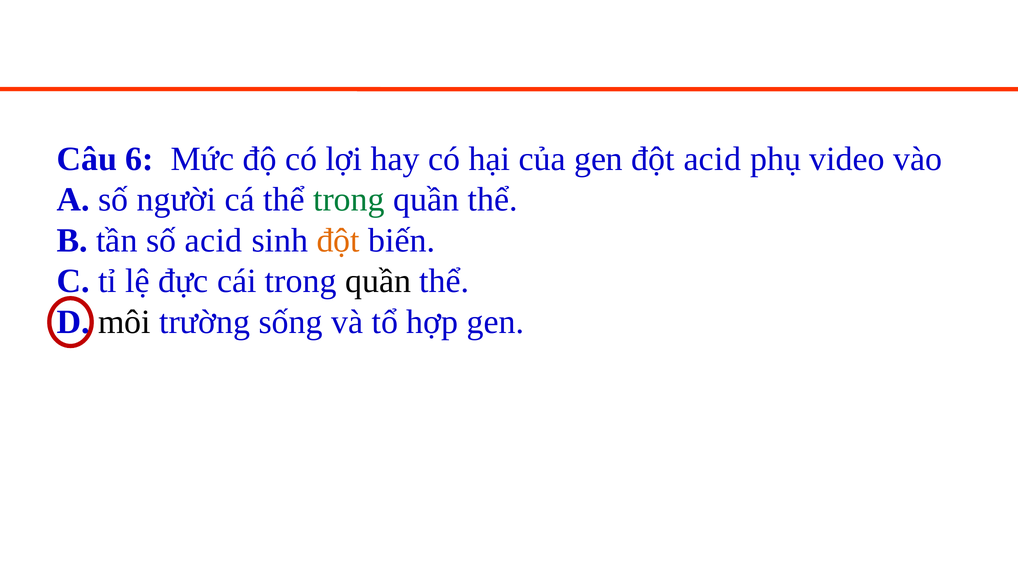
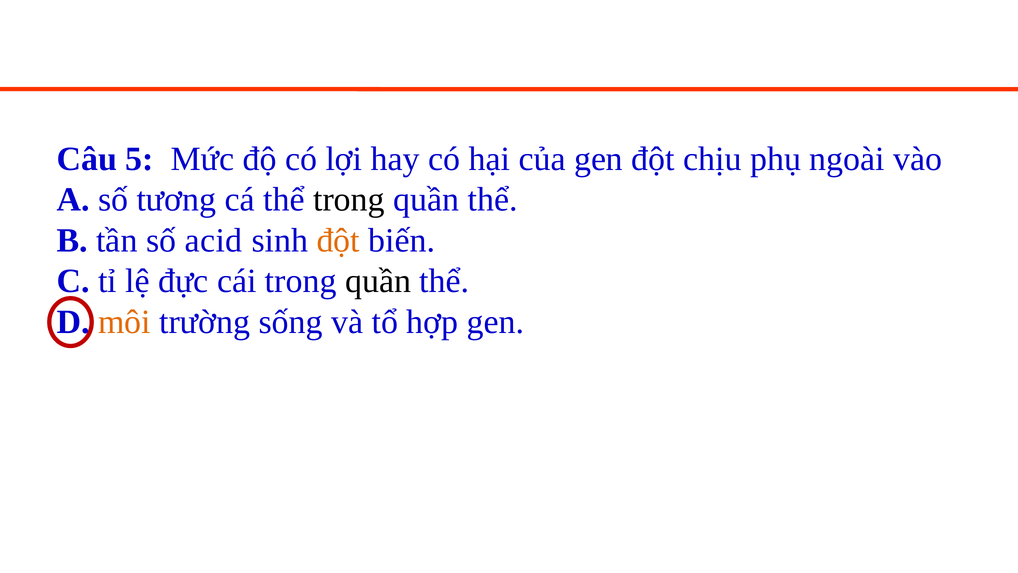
6: 6 -> 5 (140, 159)
đột acid: acid -> chịu (712, 159)
video: video -> ngoài (847, 159)
người: người -> tương (176, 200)
trong colour: green -> black (349, 200)
môi colour: black -> orange (124, 322)
